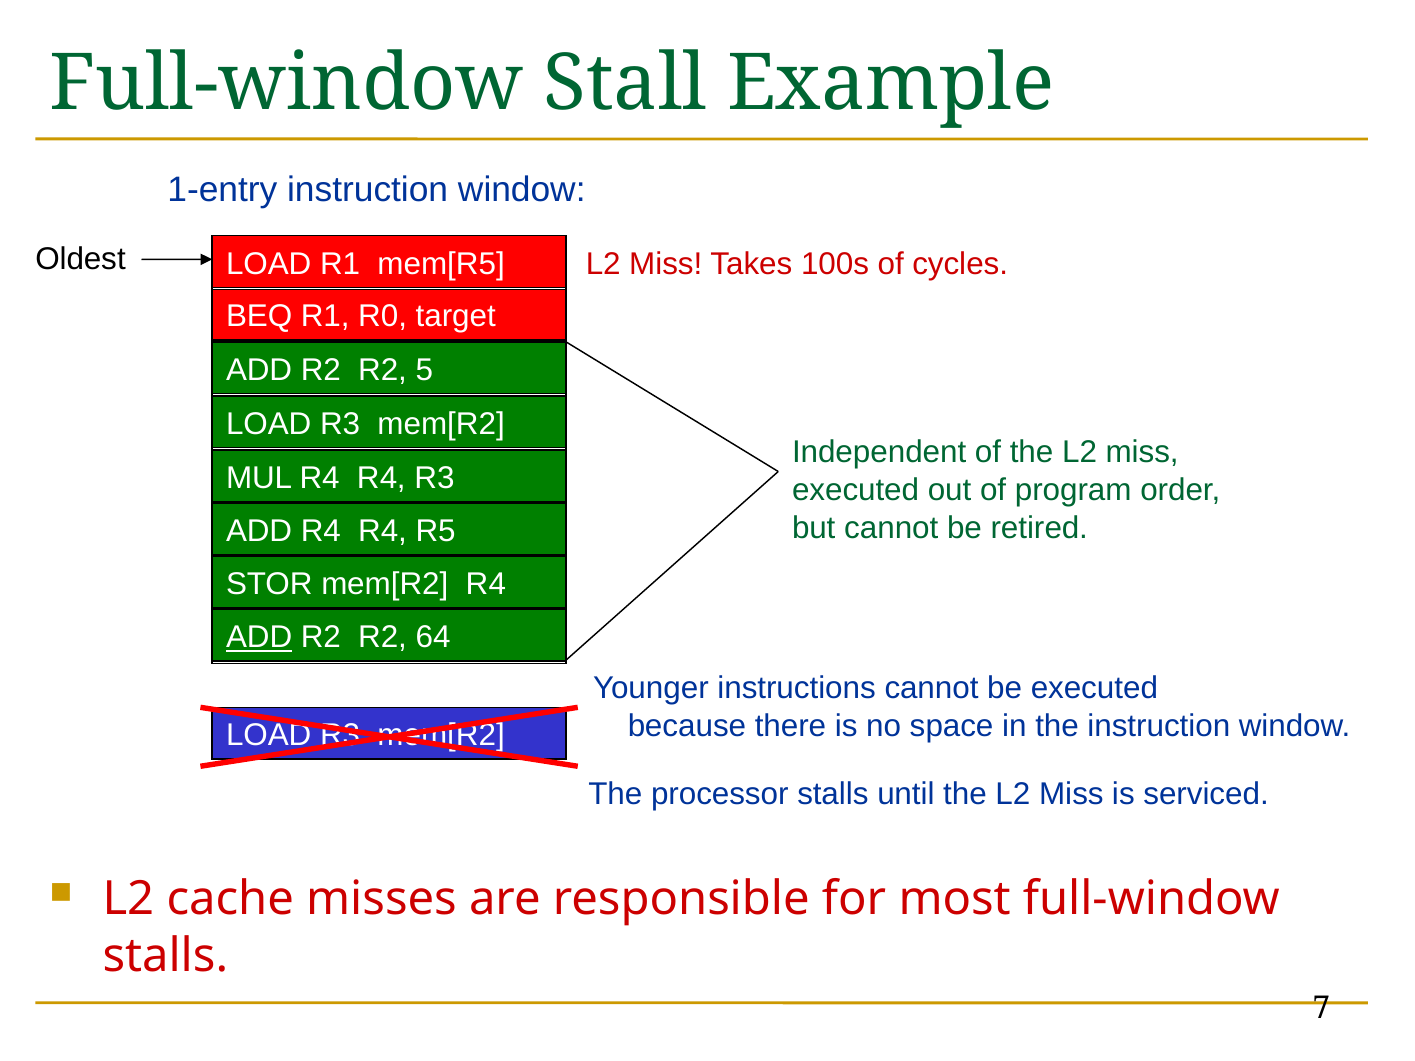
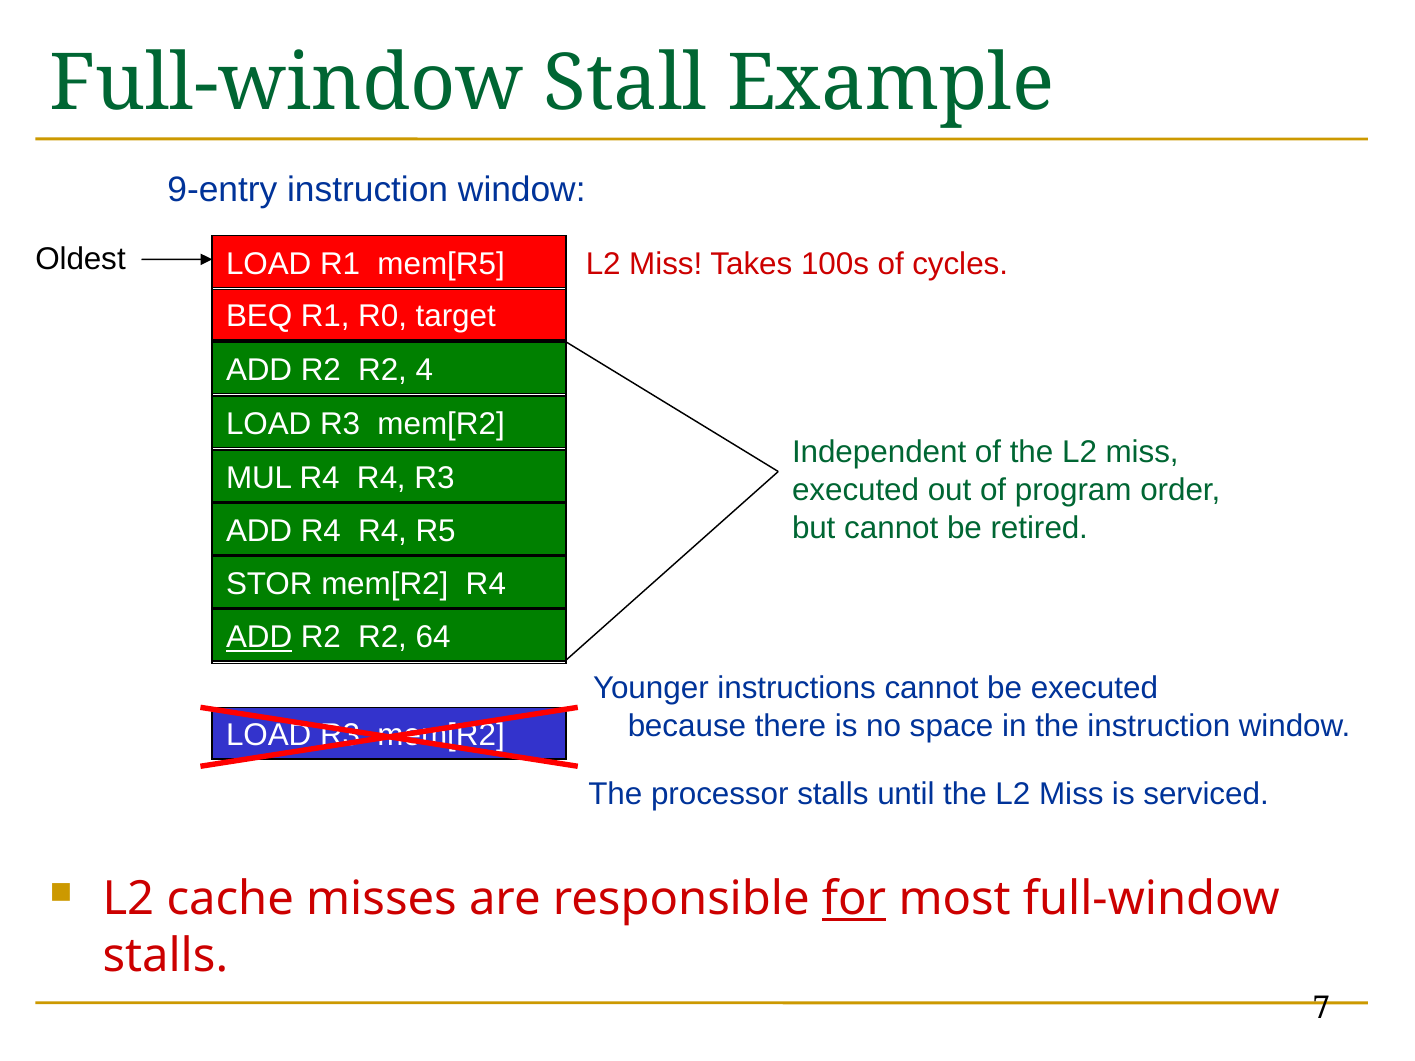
1-entry: 1-entry -> 9-entry (222, 190)
5: 5 -> 4 (424, 370)
for underline: none -> present (854, 899)
